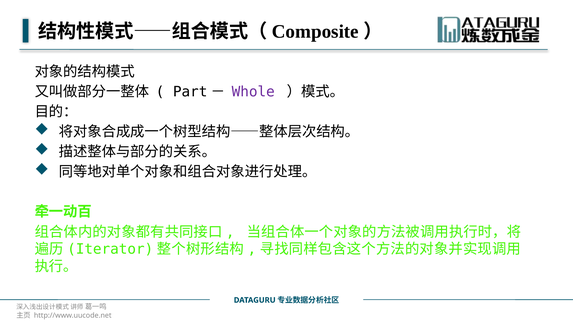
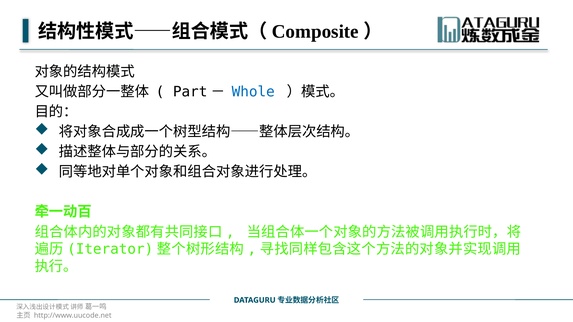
Whole colour: purple -> blue (253, 92)
